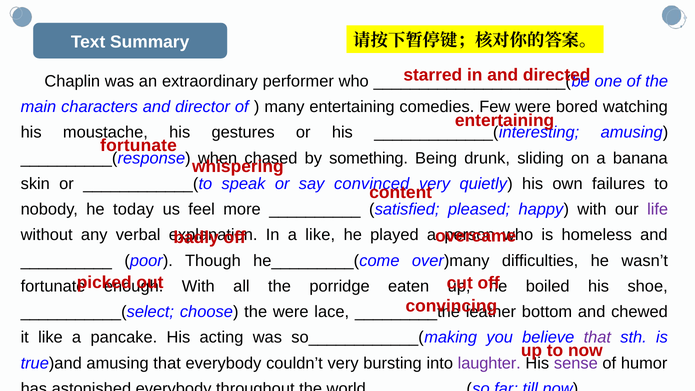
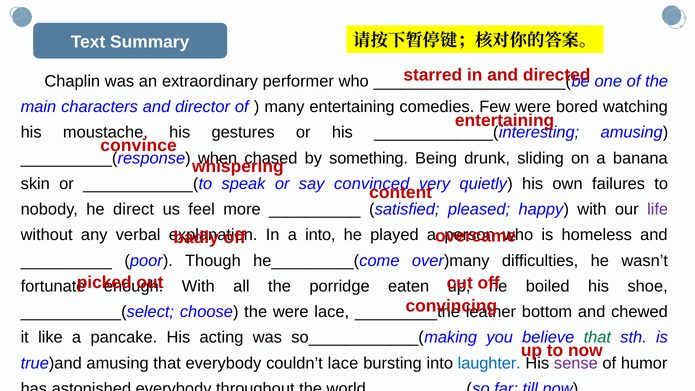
fortunate: fortunate -> convince (139, 145)
today: today -> direct (133, 209)
a like: like -> into (320, 235)
that colour: purple -> green (597, 337)
couldn’t very: very -> lace (343, 363)
laughter colour: purple -> blue (489, 363)
